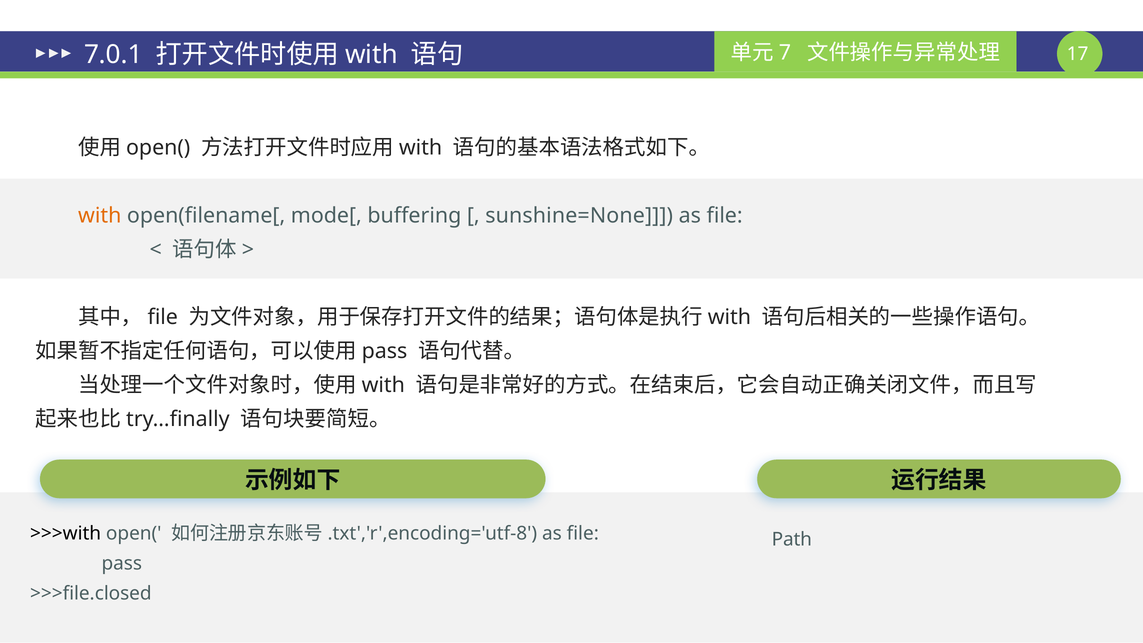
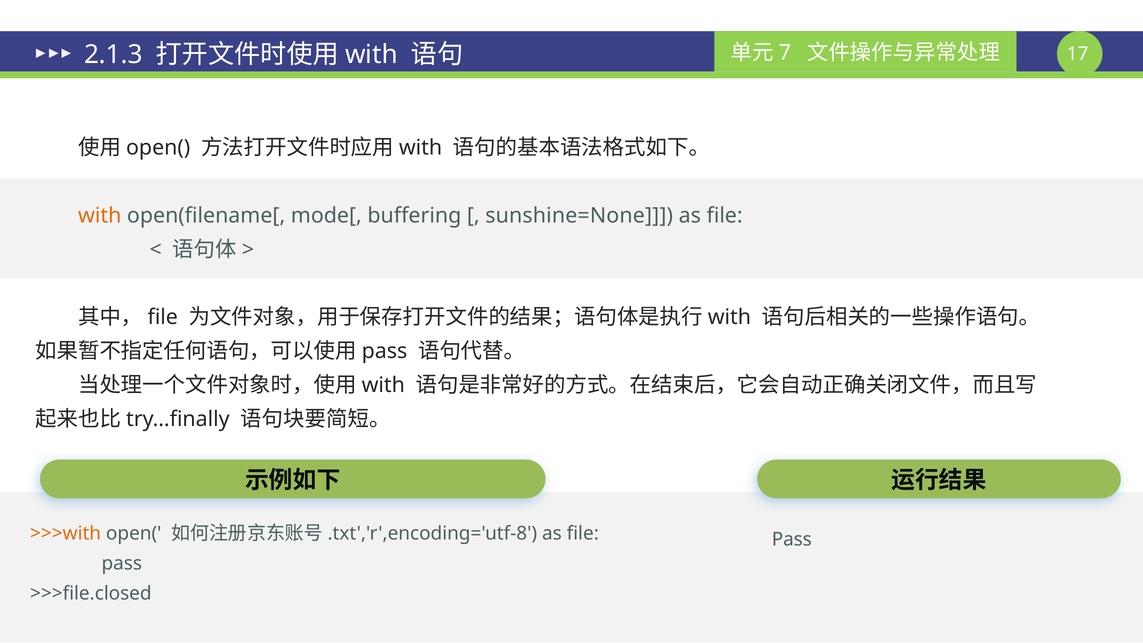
7.0.1: 7.0.1 -> 2.1.3 (113, 55)
>>>with colour: black -> orange (66, 533)
Path: Path -> Pass (792, 539)
